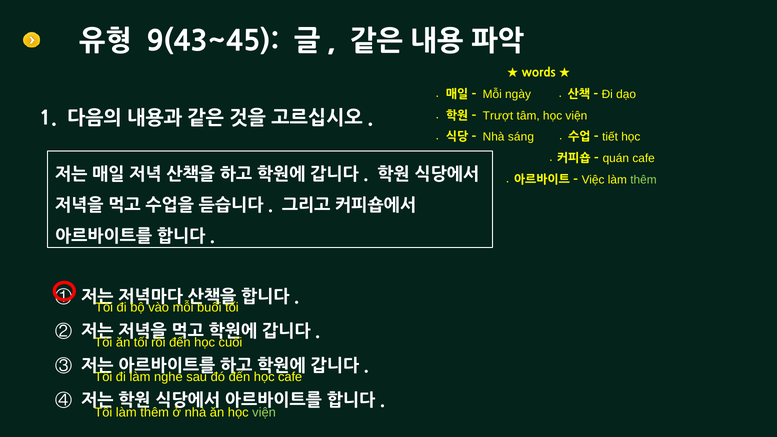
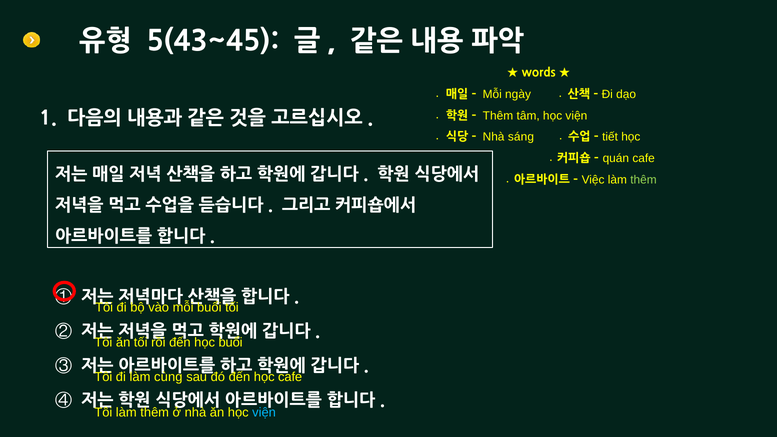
9(43~45: 9(43~45 -> 5(43~45 (213, 42)
Trượt: Trượt -> Thêm (498, 116)
học cuối: cuối -> buổi (231, 343)
nghe: nghe -> cùng (168, 377)
viện colour: light green -> light blue (264, 413)
